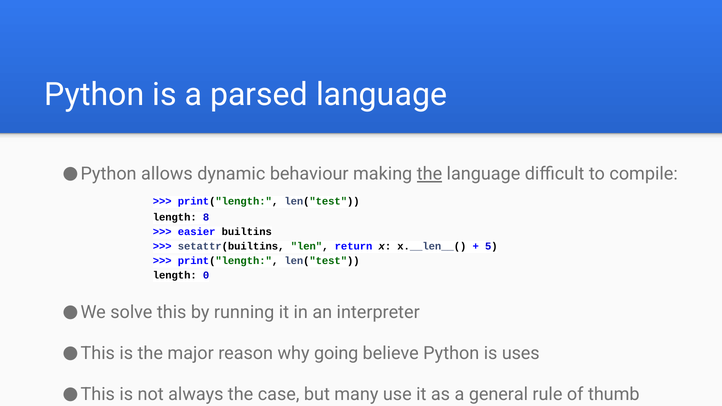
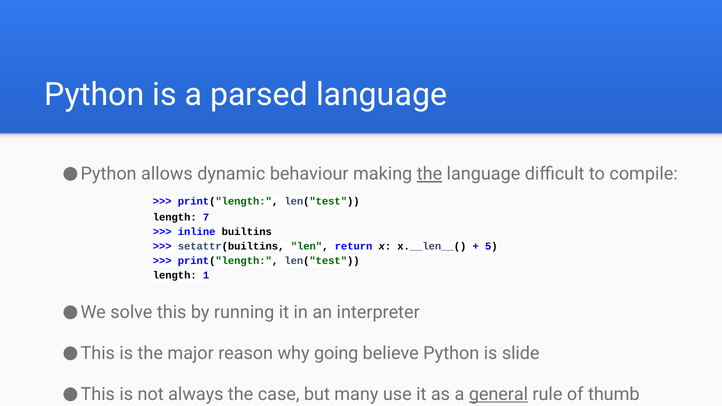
8: 8 -> 7 (206, 217)
easier: easier -> inline (197, 232)
0: 0 -> 1 (206, 275)
uses: uses -> slide (521, 353)
general underline: none -> present (498, 394)
